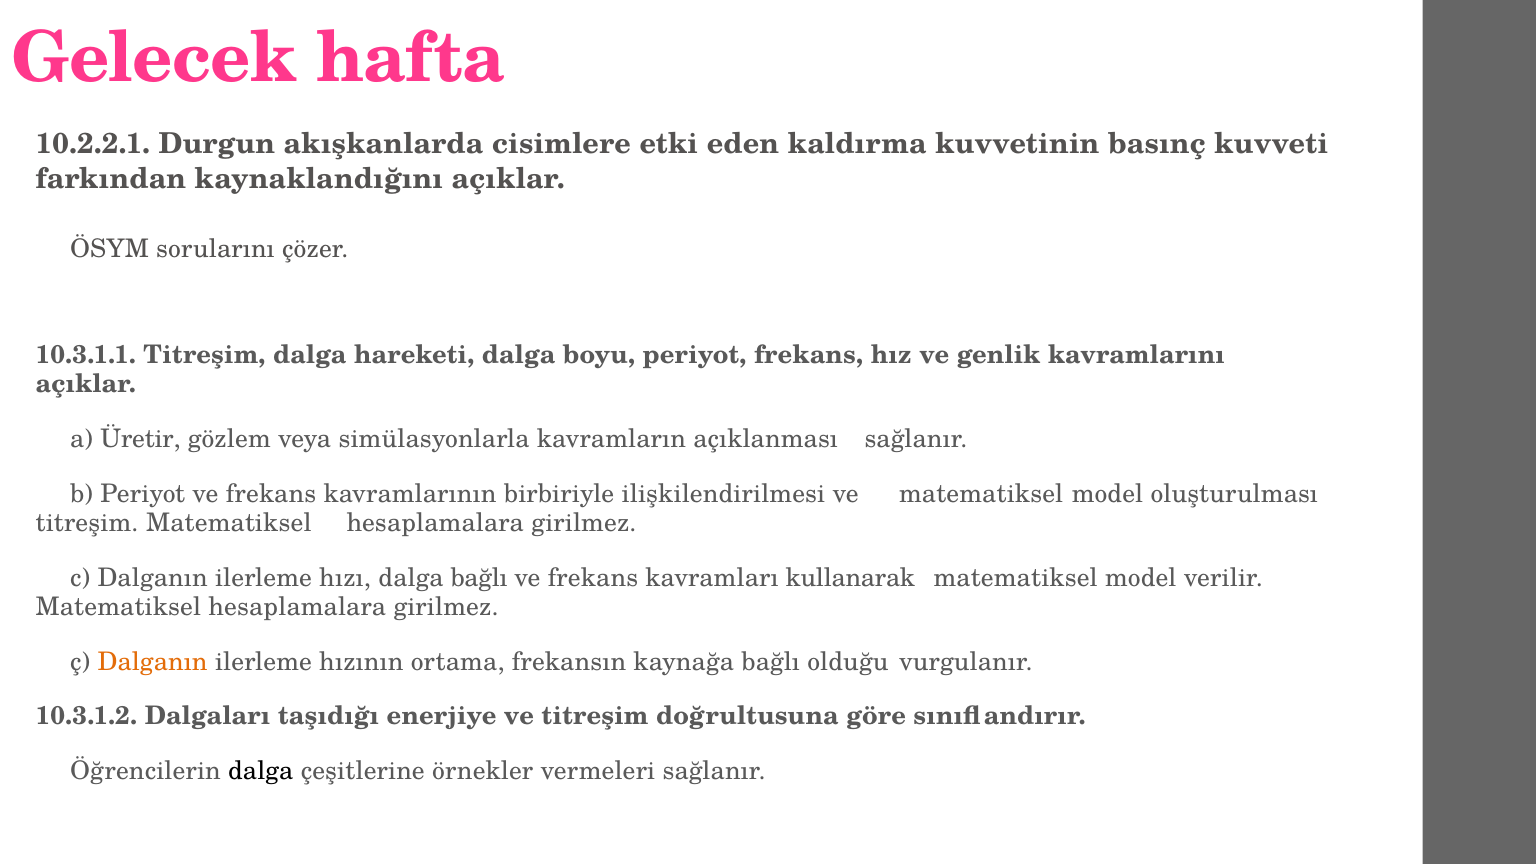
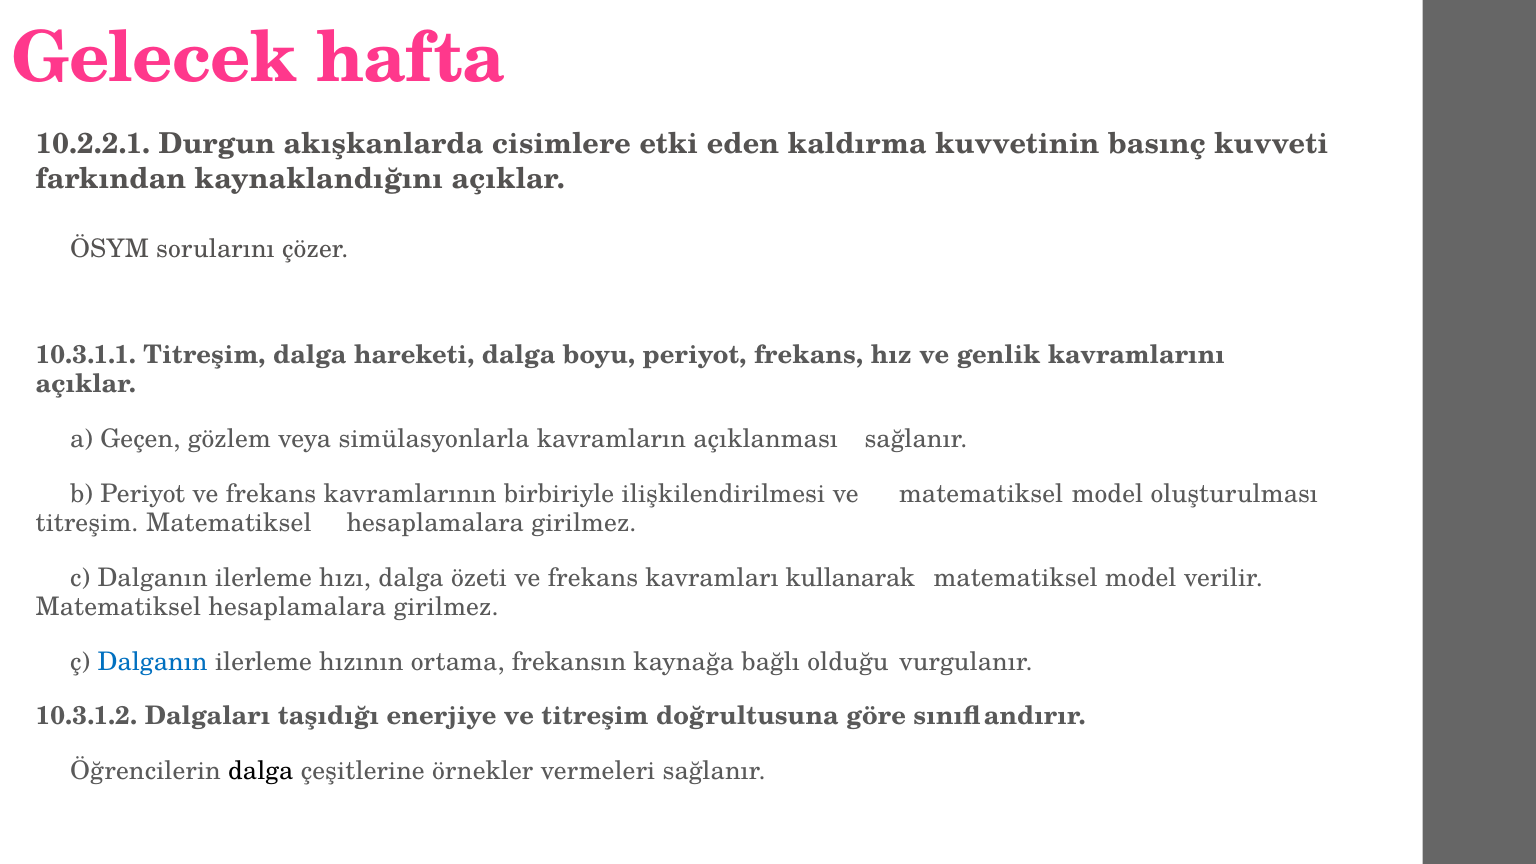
Üretir: Üretir -> Geçen (140, 439)
dalga bağlı: bağlı -> özeti (479, 578)
Dalganın colour: orange -> blue (153, 662)
